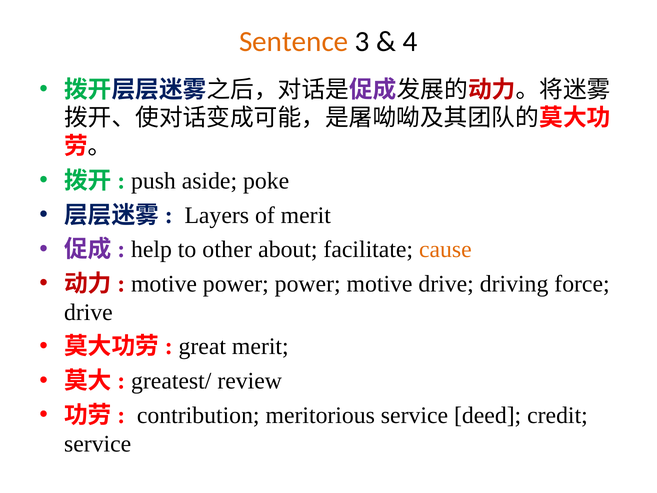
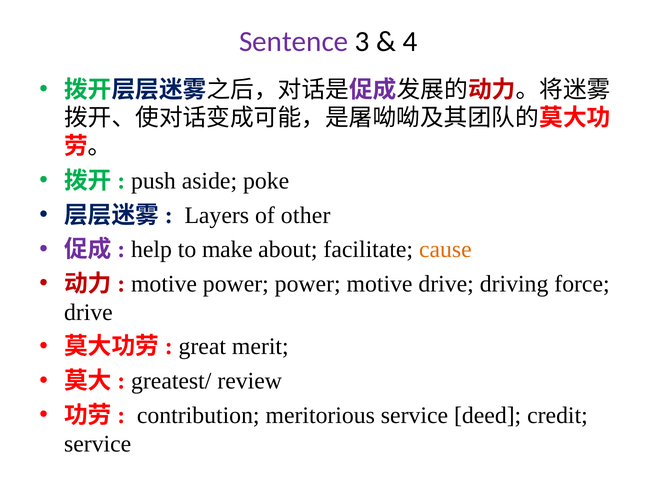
Sentence colour: orange -> purple (294, 42)
of merit: merit -> other (306, 215)
other: other -> make (227, 249)
